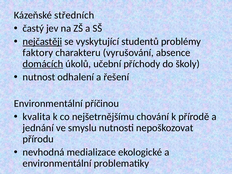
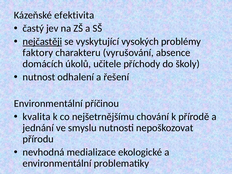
středních: středních -> efektivita (74, 15)
studentů: studentů -> vysokých (140, 42)
domácích underline: present -> none (43, 64)
učební: učební -> učitele (107, 64)
